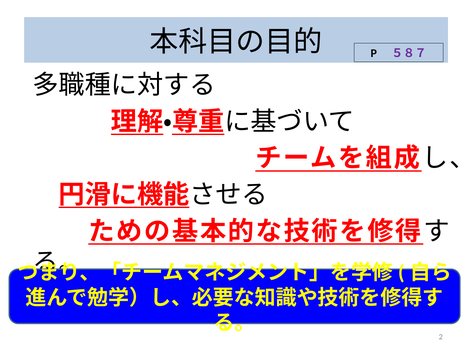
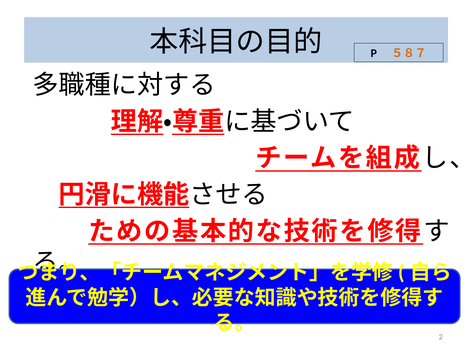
５８７ colour: purple -> orange (409, 53)
